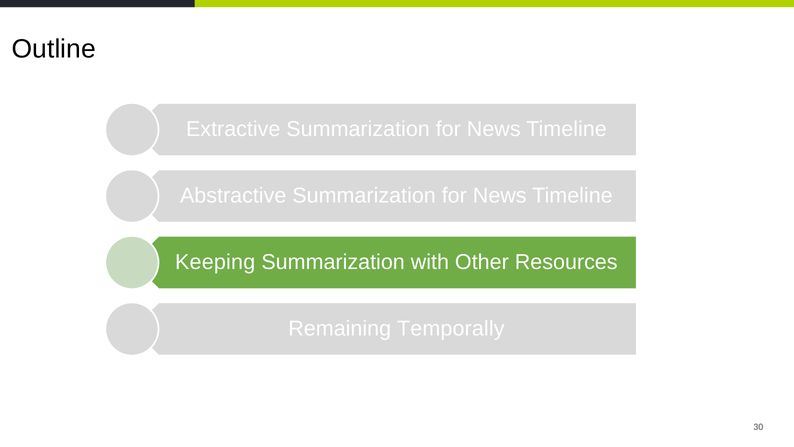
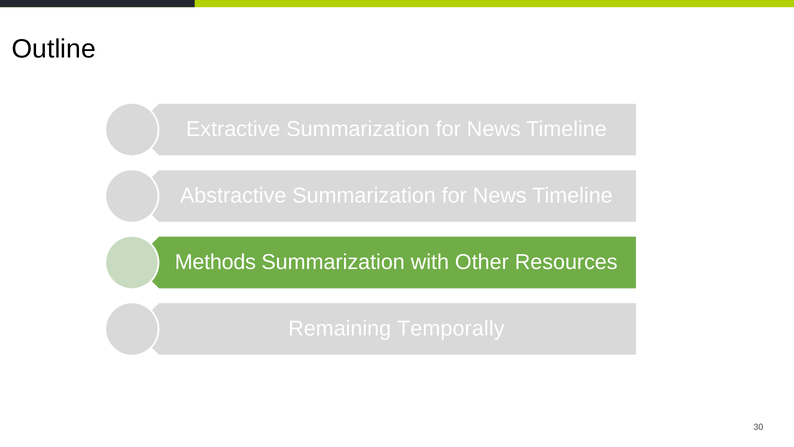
Keeping: Keeping -> Methods (215, 262)
